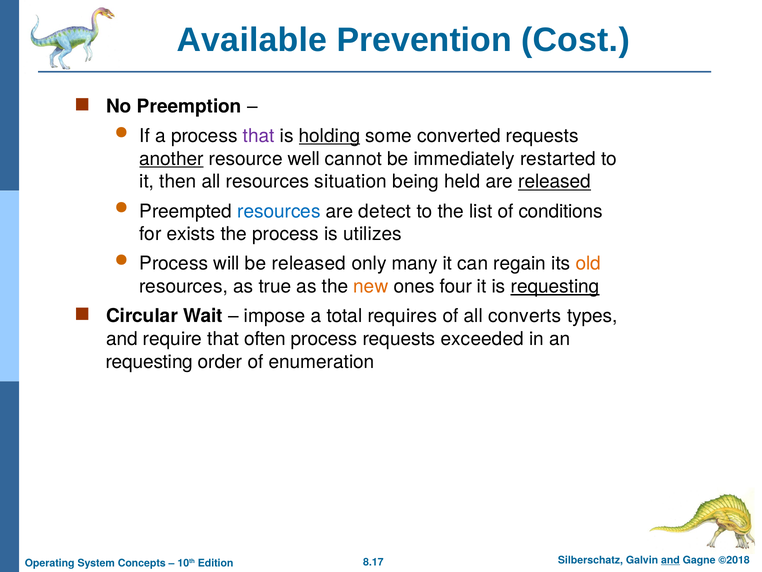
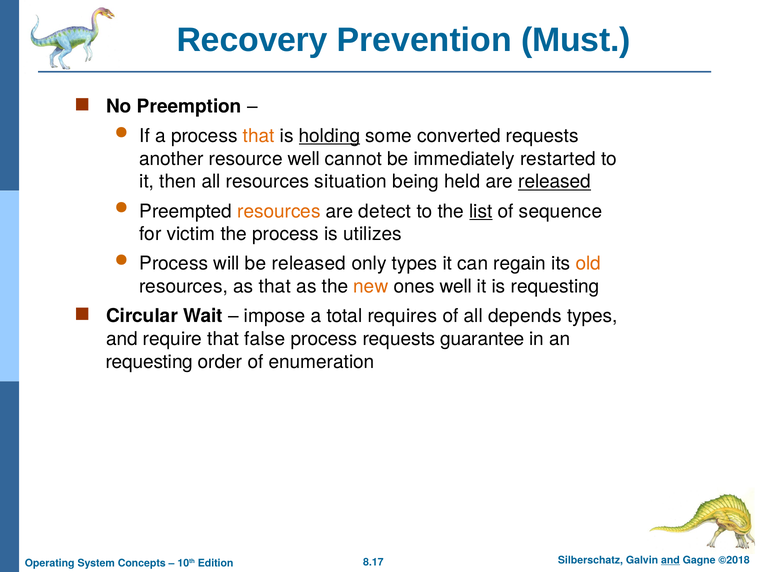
Available: Available -> Recovery (252, 40)
Cost: Cost -> Must (576, 40)
that colour: purple -> orange (259, 136)
another underline: present -> none (172, 159)
resources colour: blue -> orange (279, 211)
list underline: none -> present (481, 211)
conditions: conditions -> sequence (561, 211)
exists: exists -> victim (191, 234)
only many: many -> types (415, 263)
as true: true -> that (275, 286)
ones four: four -> well (456, 286)
requesting underline: present -> none (555, 286)
converts: converts -> depends (525, 316)
often: often -> false (265, 339)
exceeded: exceeded -> guarantee (482, 339)
